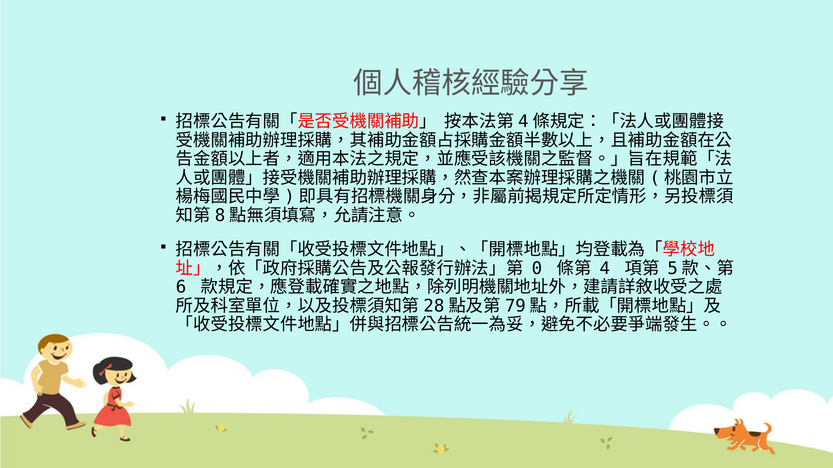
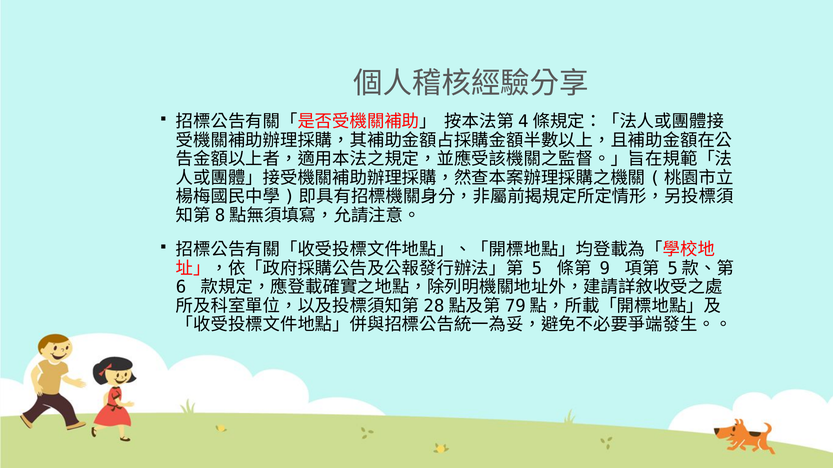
0: 0 -> 5 (537, 269)
4: 4 -> 9 (605, 269)
